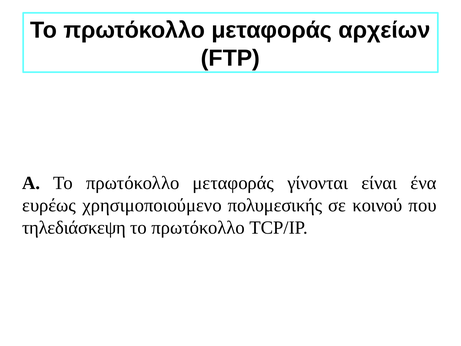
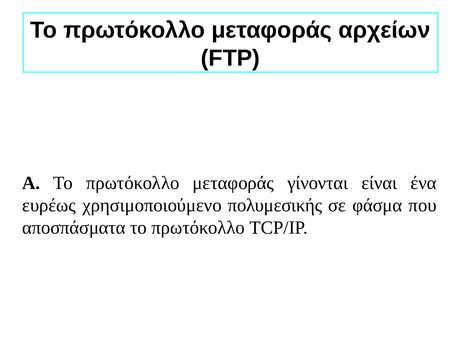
κοινού: κοινού -> φάσμα (377, 205)
τηλεδιάσκεψη: τηλεδιάσκεψη -> αποσπάσματα (74, 227)
